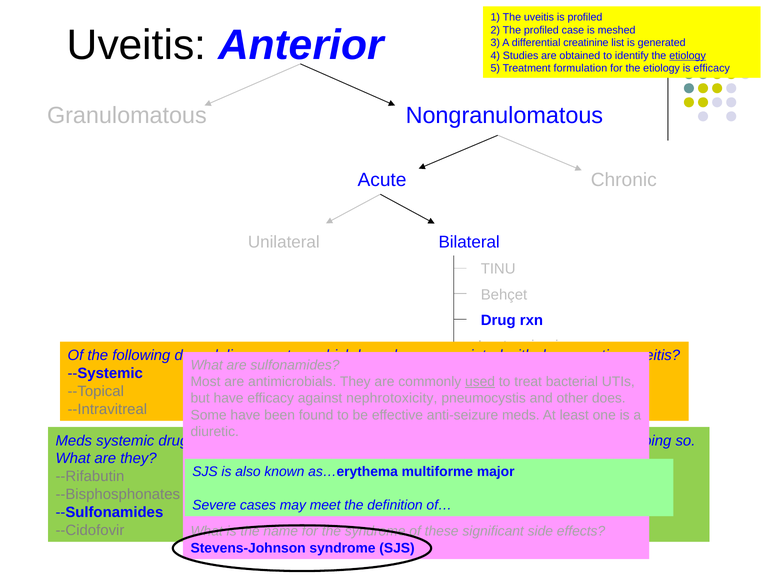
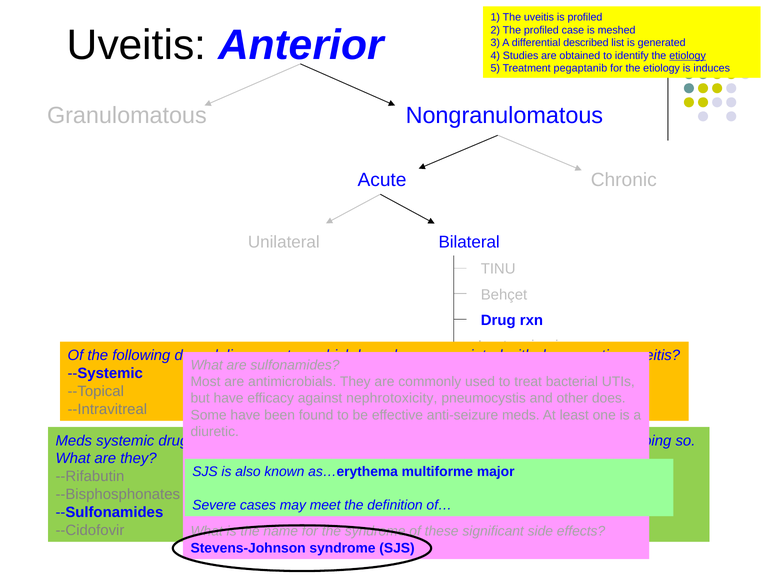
creatinine: creatinine -> described (586, 43)
formulation: formulation -> pegaptanib (580, 69)
is efficacy: efficacy -> induces (712, 69)
used underline: present -> none (480, 382)
